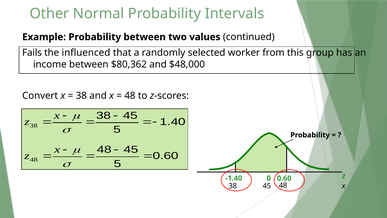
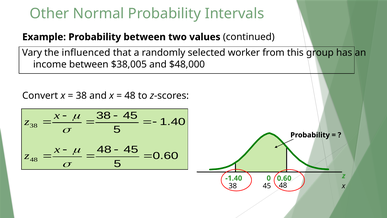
Fails: Fails -> Vary (32, 53)
$80,362: $80,362 -> $38,005 (129, 64)
